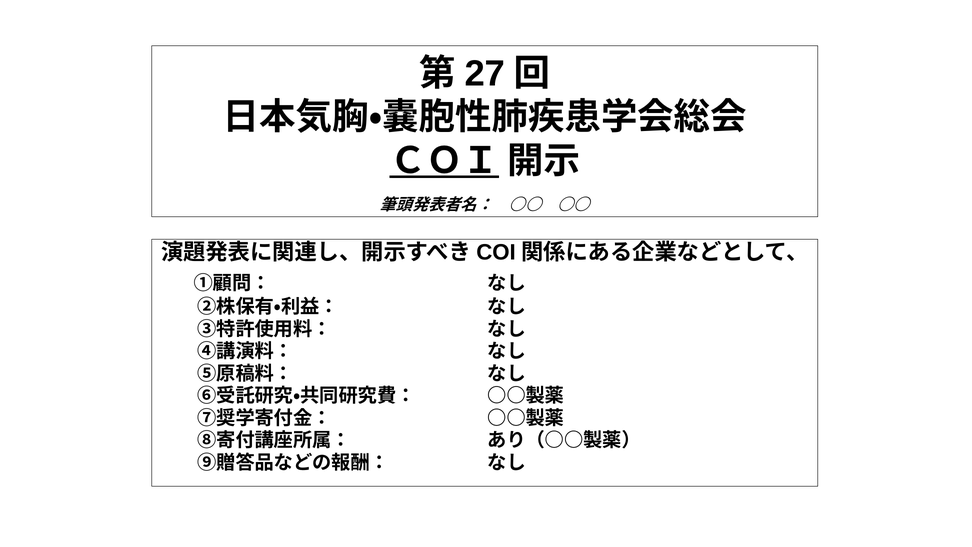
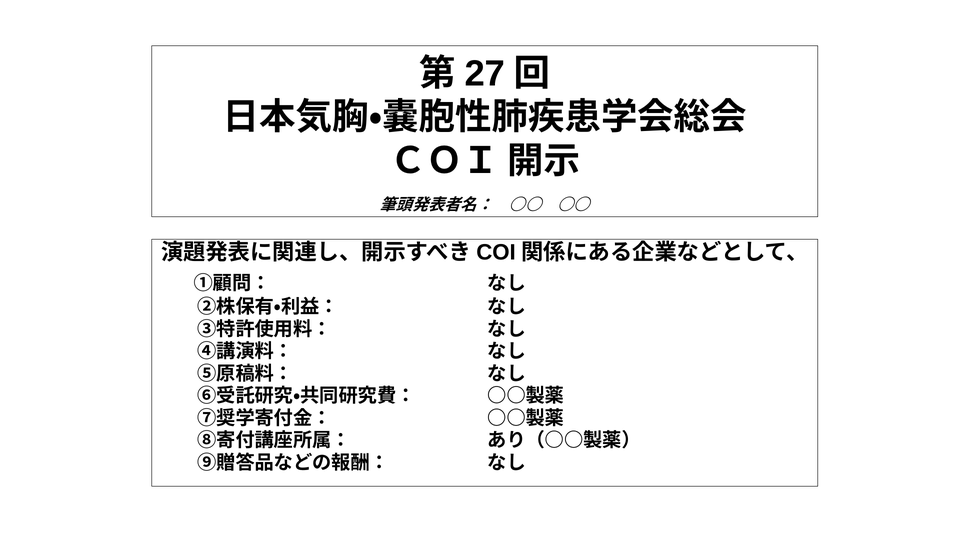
ＣＯＩ underline: present -> none (444, 161)
